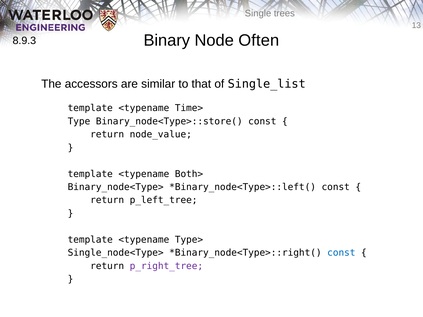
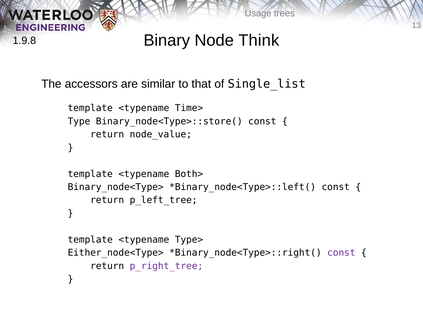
Single: Single -> Usage (258, 14)
Often: Often -> Think (259, 40)
8.9.3: 8.9.3 -> 1.9.8 (24, 41)
Single_node<Type>: Single_node<Type> -> Either_node<Type> (116, 253)
const colour: blue -> purple (341, 253)
